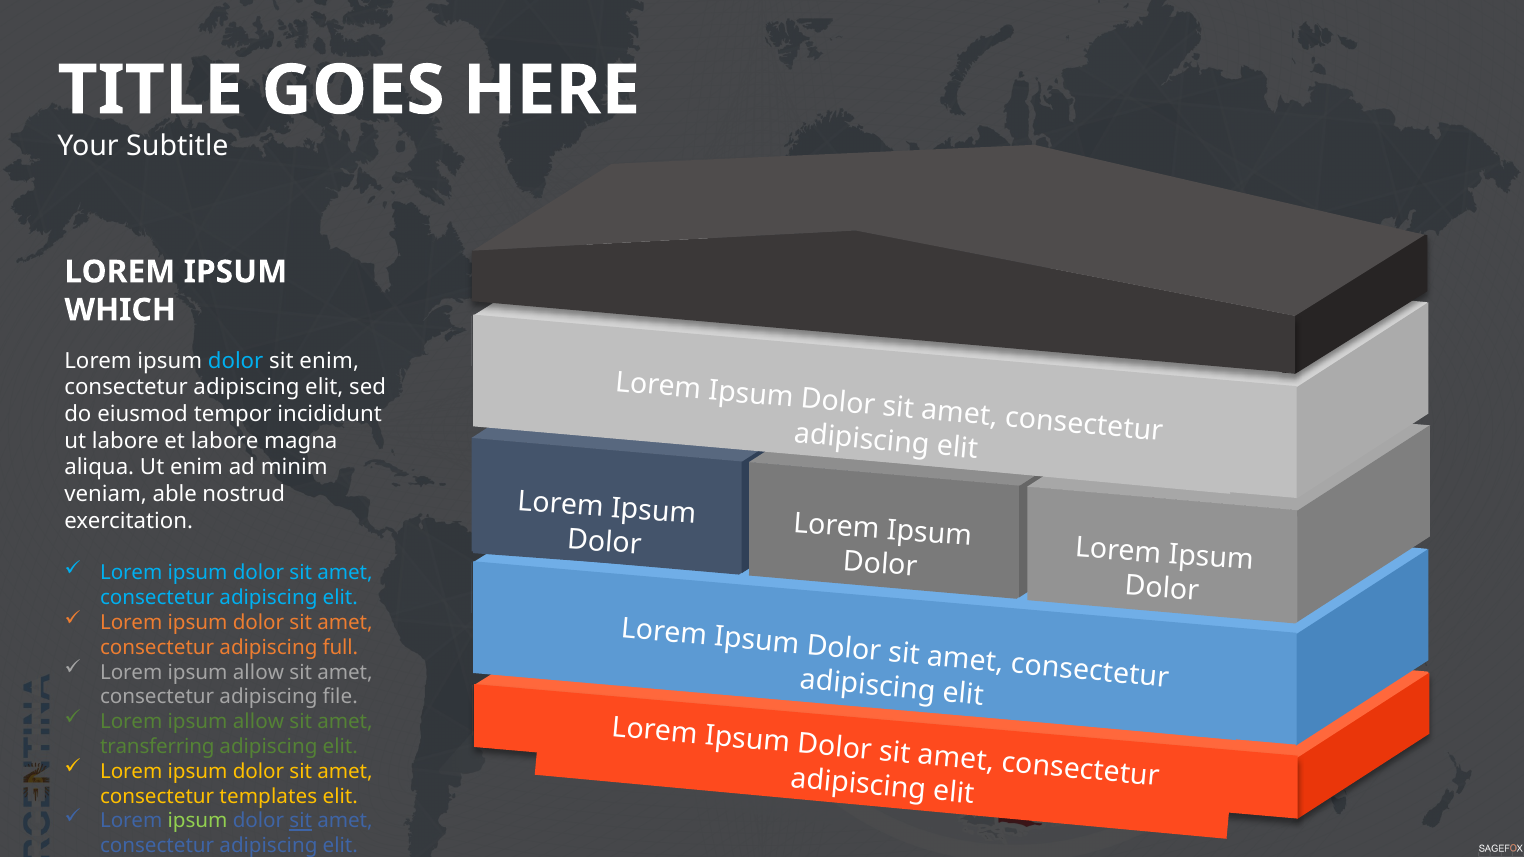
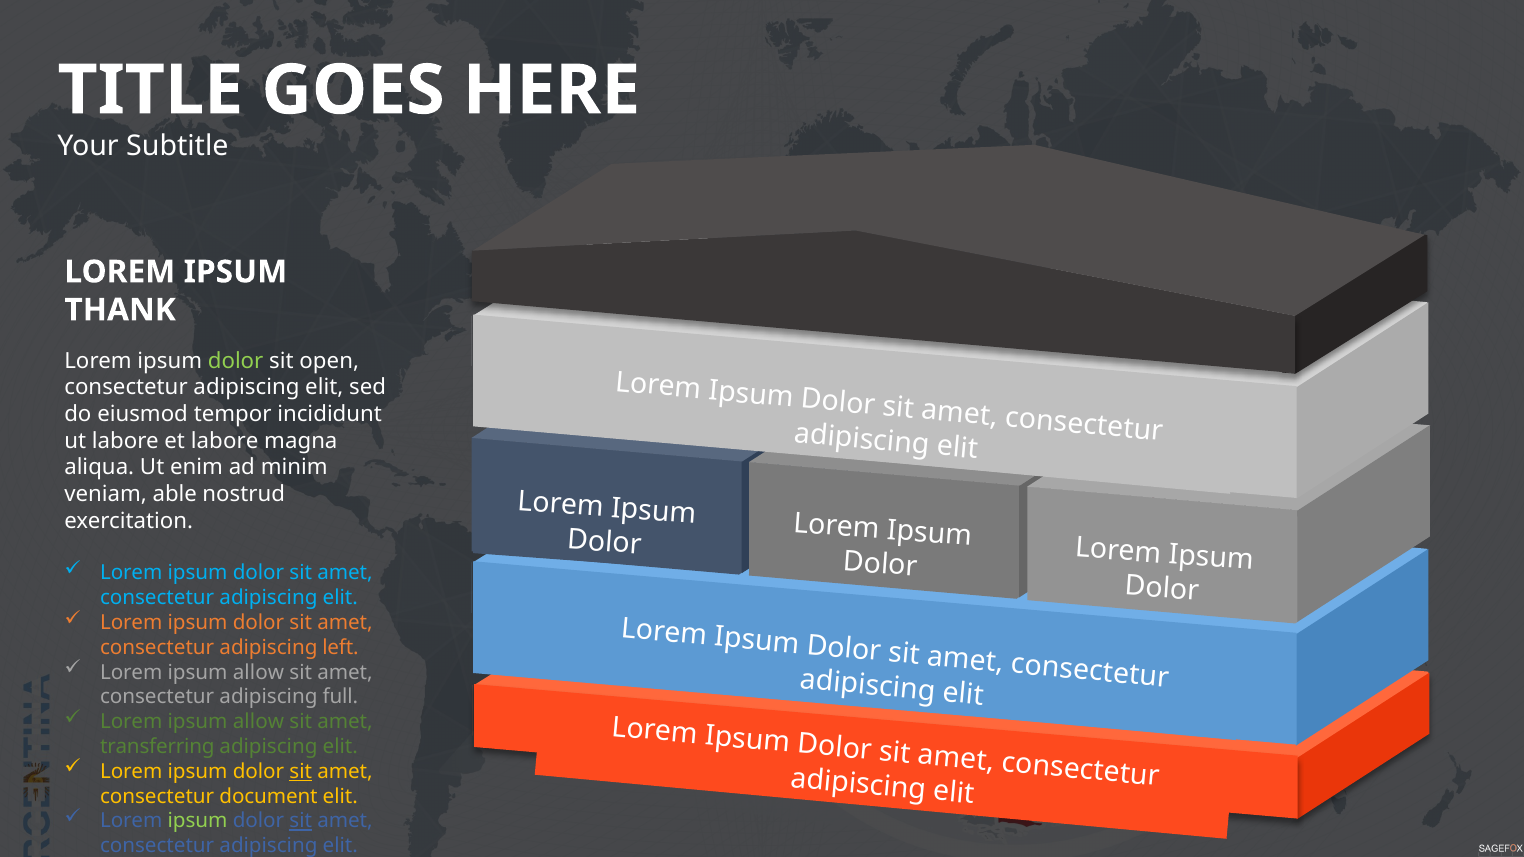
WHICH: WHICH -> THANK (120, 310)
dolor colour: light blue -> light green (236, 361)
sit enim: enim -> open (329, 361)
full: full -> left (340, 648)
file: file -> full (340, 697)
sit underline: none -> present (301, 772)
templates: templates -> document (269, 796)
